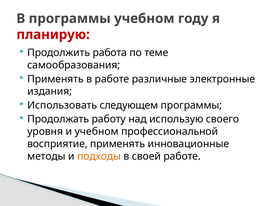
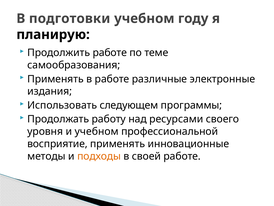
В программы: программы -> подготовки (70, 18)
планирую colour: red -> black (53, 34)
Продолжить работа: работа -> работе (110, 53)
использую: использую -> ресурсами (176, 119)
